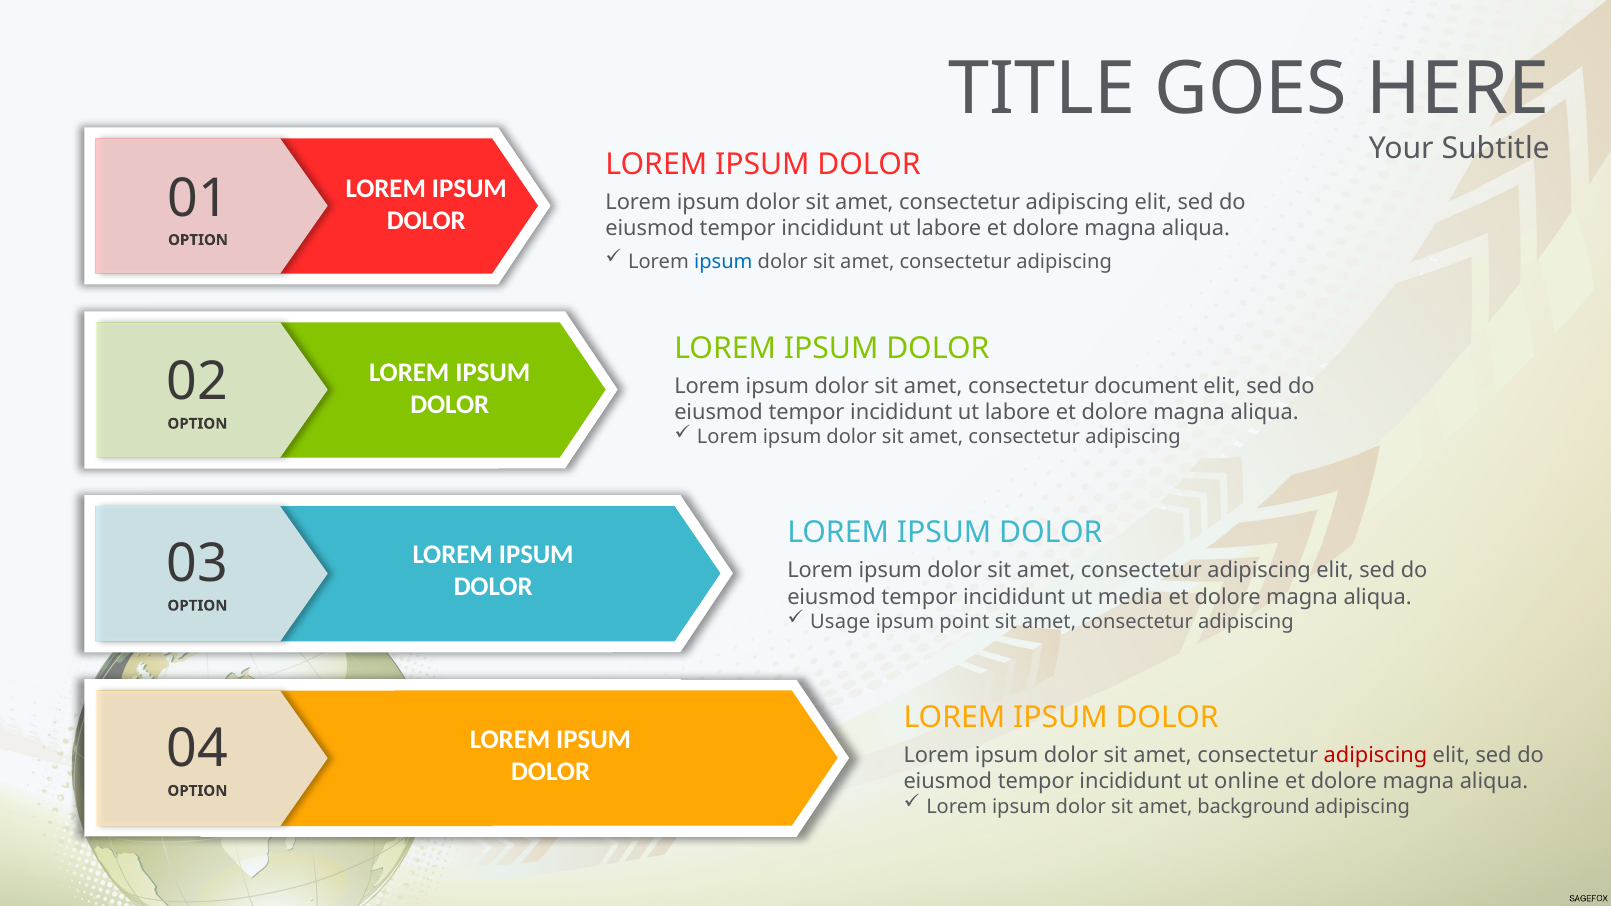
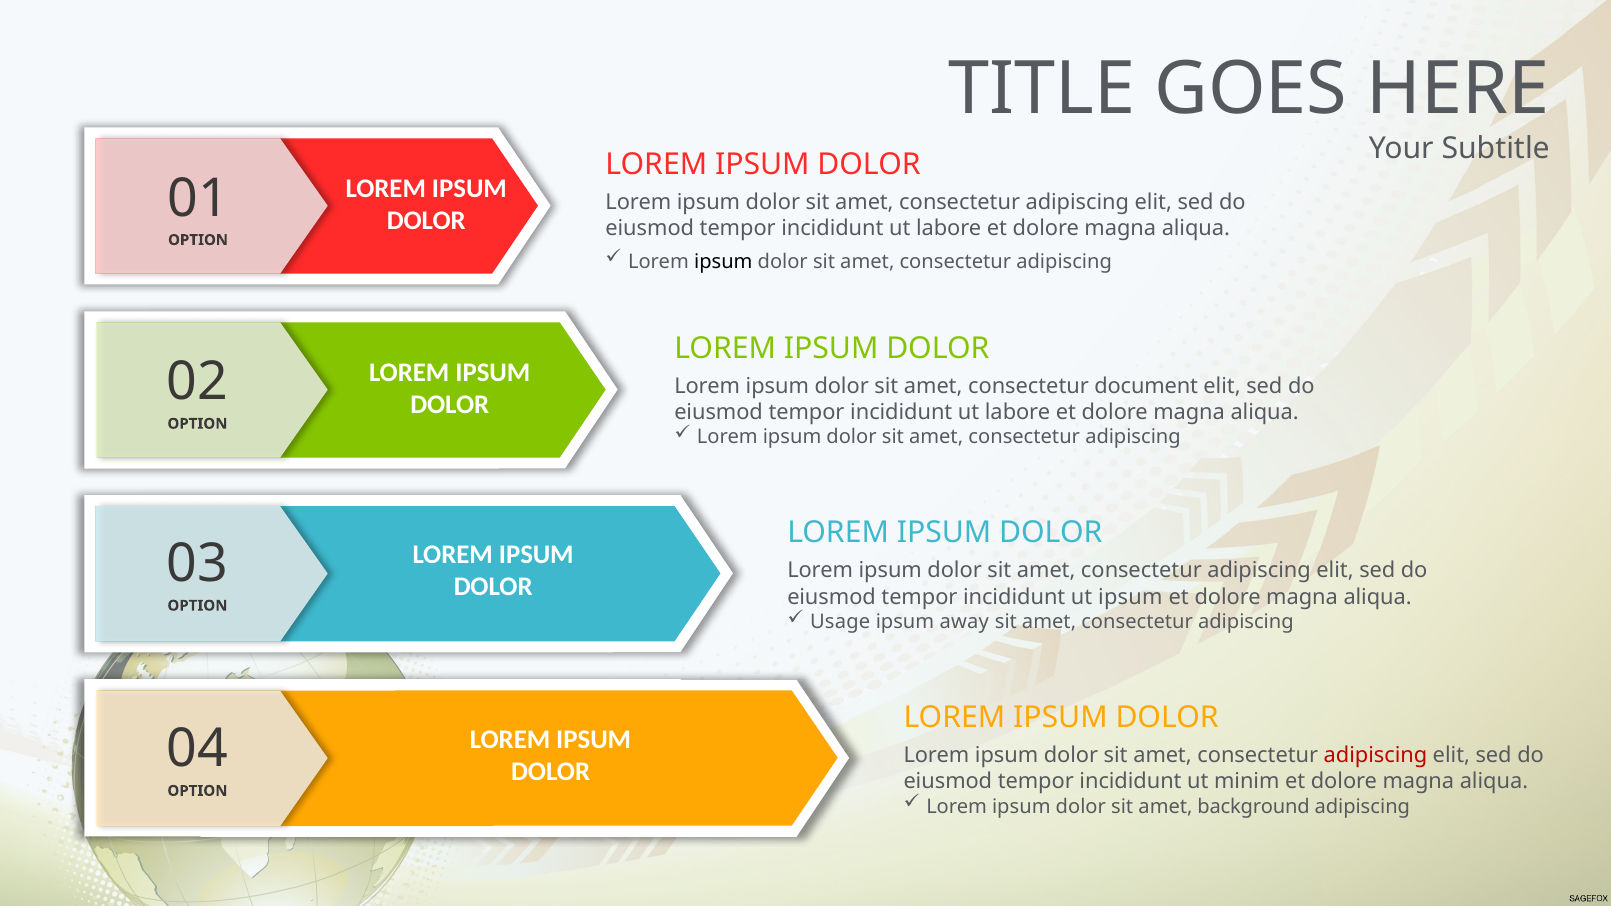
ipsum colour: blue -> black (723, 262)
ut media: media -> ipsum (1130, 597)
point: point -> away (964, 622)
online: online -> minim (1247, 782)
